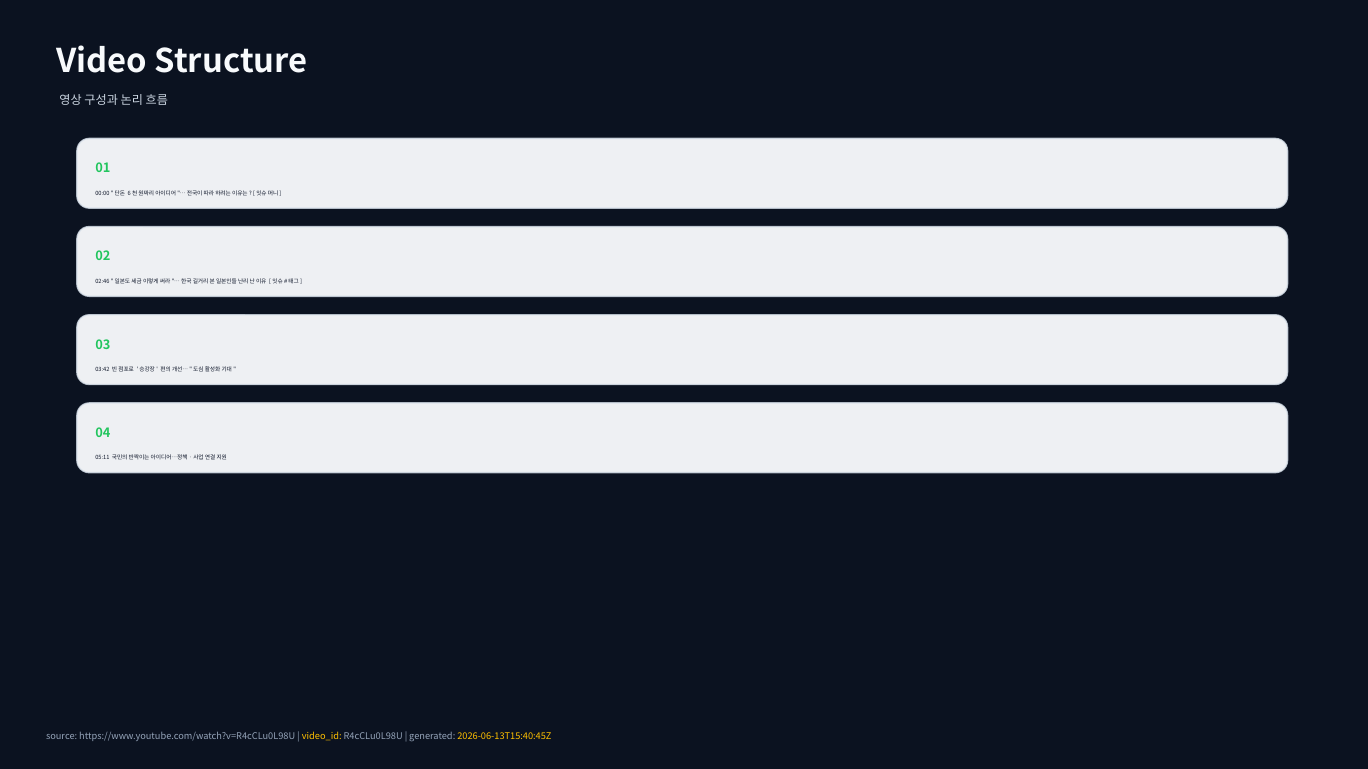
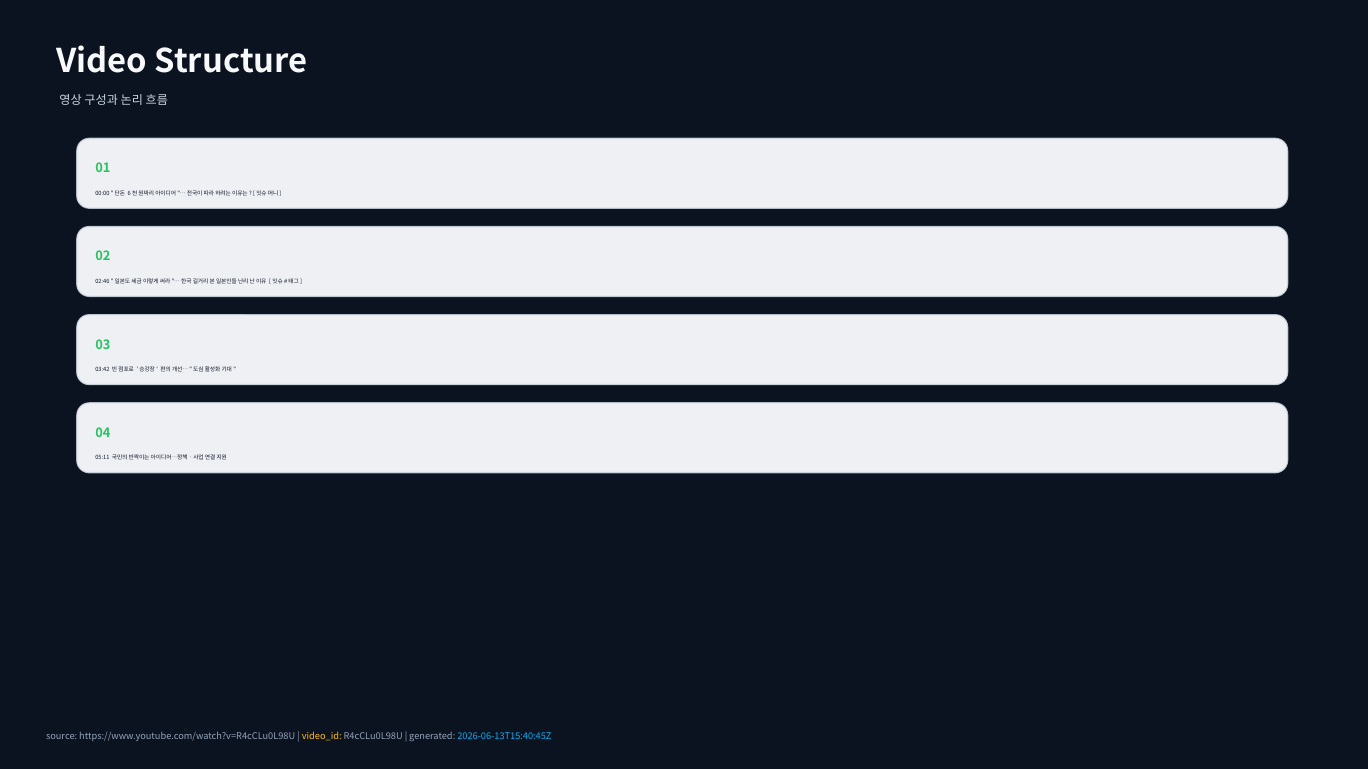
2026-06-13T15:40:45Z colour: yellow -> light blue (504, 737)
